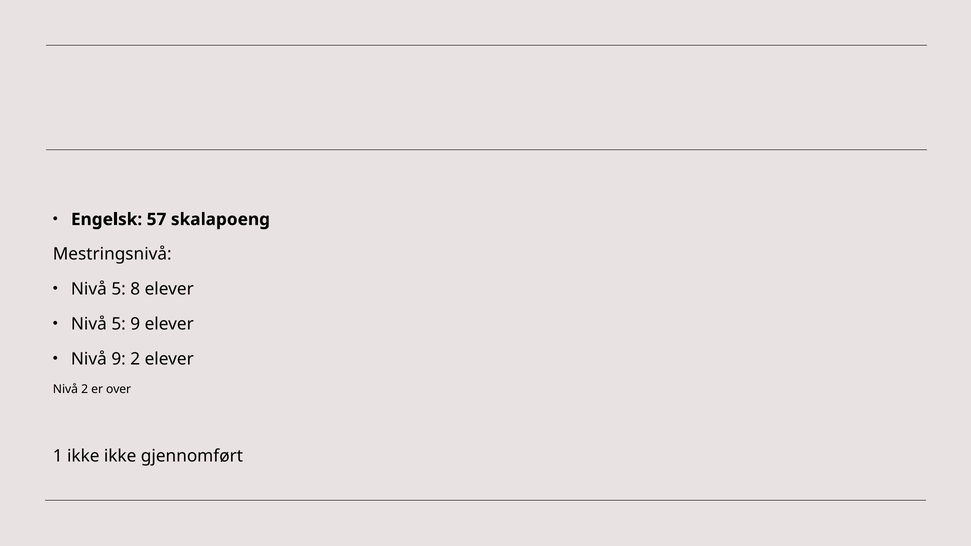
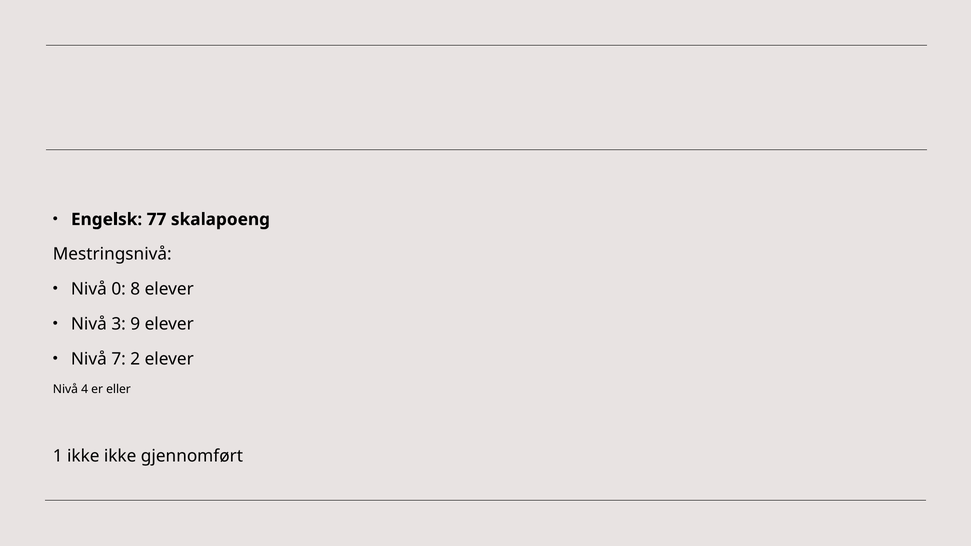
57: 57 -> 77 (157, 220)
5: 5 -> 0 (119, 289)
5: 5 -> 3 (119, 324)
Nivå 9: 9 -> 7 (119, 359)
Nivå 2: 2 -> 4 (85, 389)
over: over -> eller (119, 389)
